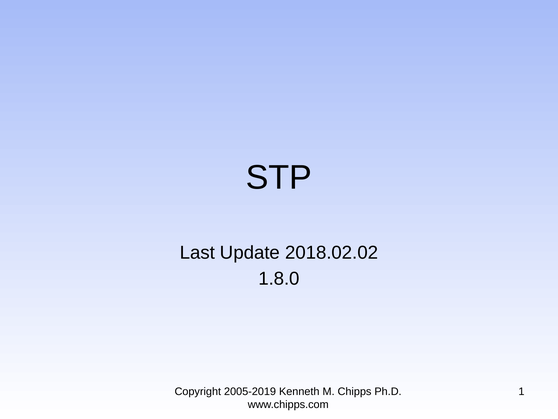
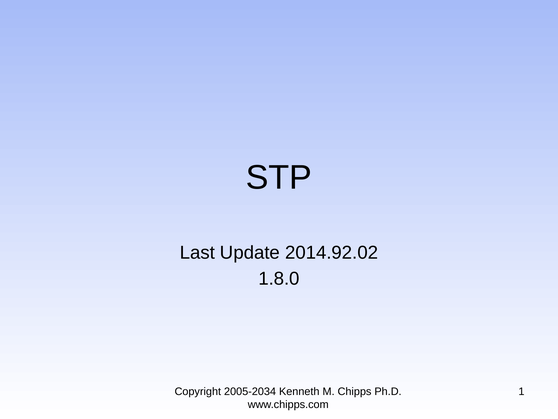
2018.02.02: 2018.02.02 -> 2014.92.02 (332, 252)
2005-2019: 2005-2019 -> 2005-2034 (250, 391)
